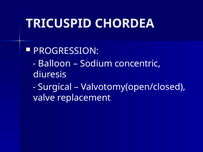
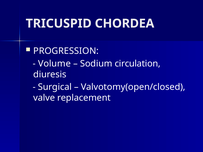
Balloon: Balloon -> Volume (54, 64)
concentric: concentric -> circulation (138, 64)
